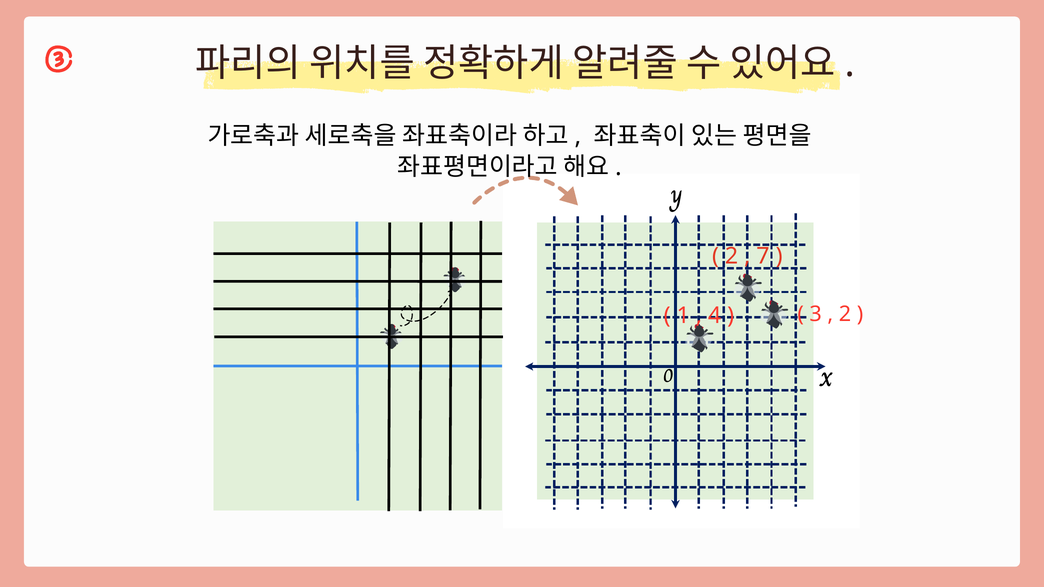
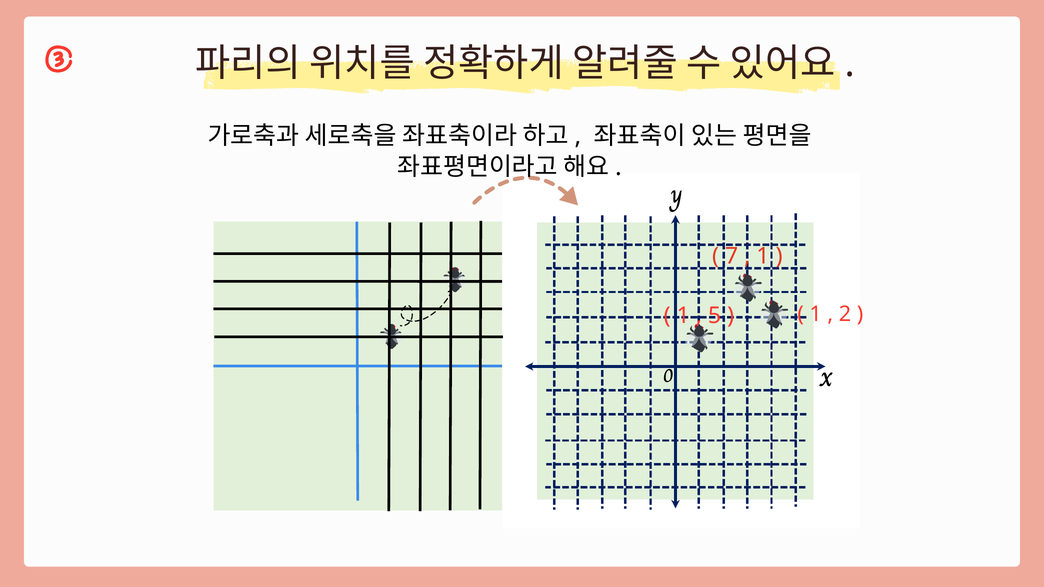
2: 2 -> 7 (732, 256)
7: 7 -> 1 (763, 256)
3: 3 -> 1 (816, 314)
4: 4 -> 5 (715, 316)
